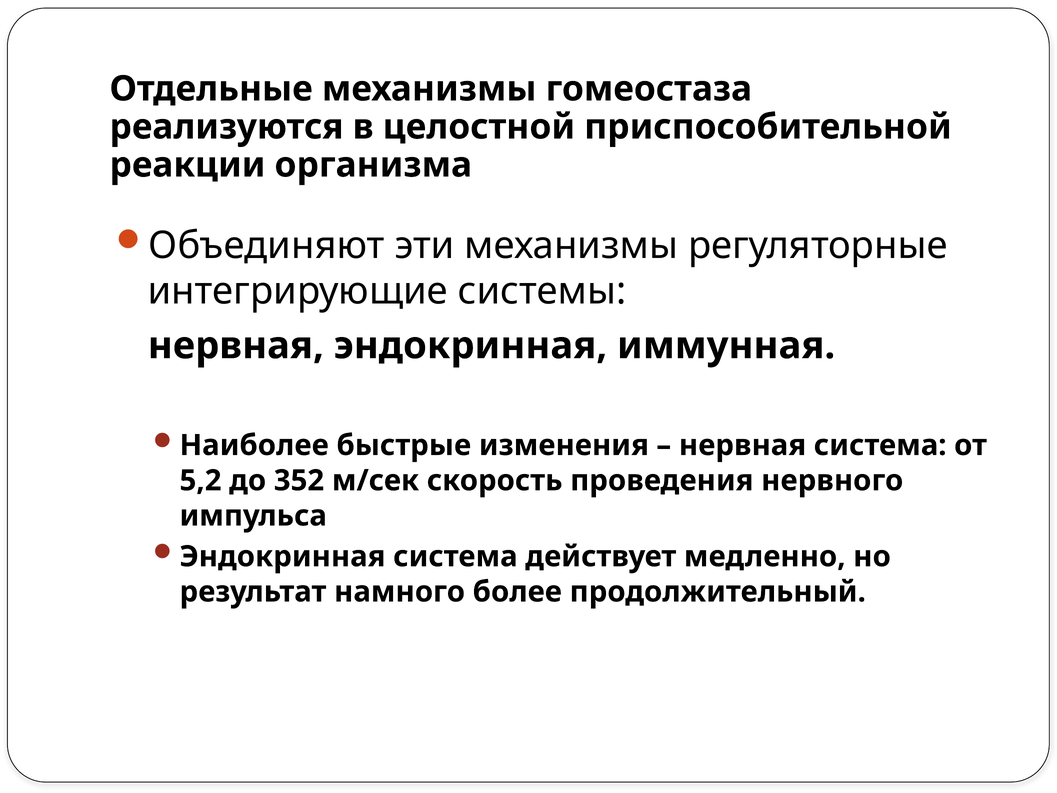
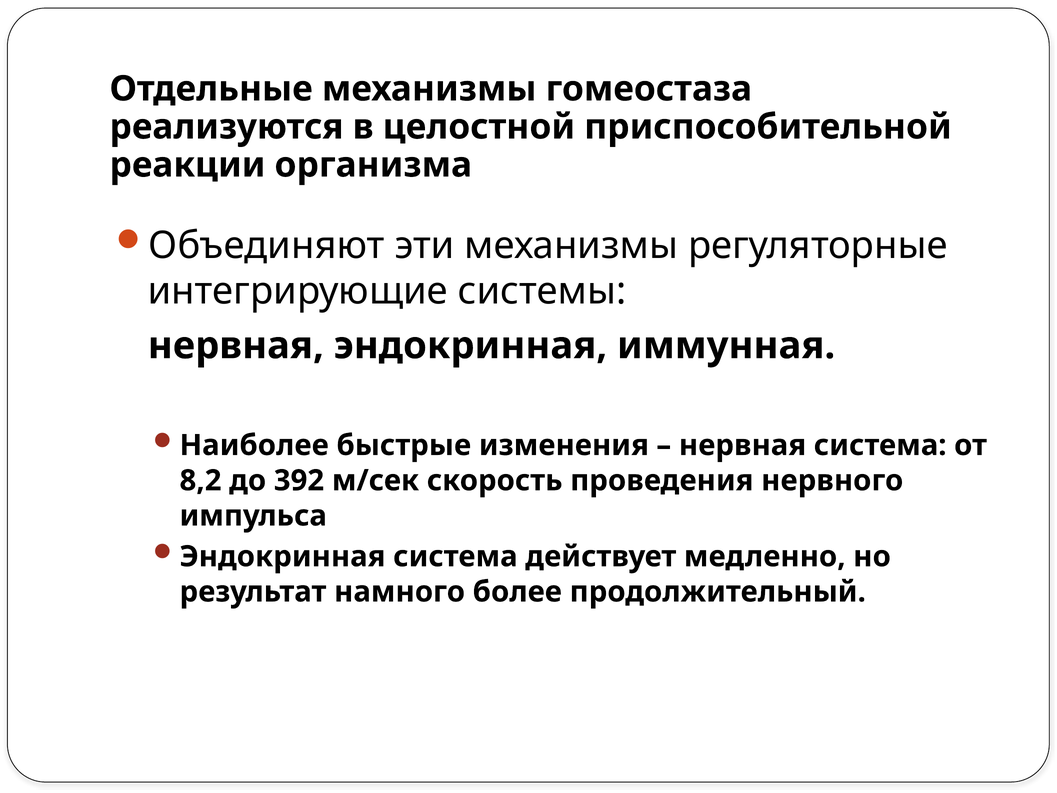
5,2: 5,2 -> 8,2 (201, 480)
352: 352 -> 392 (299, 480)
